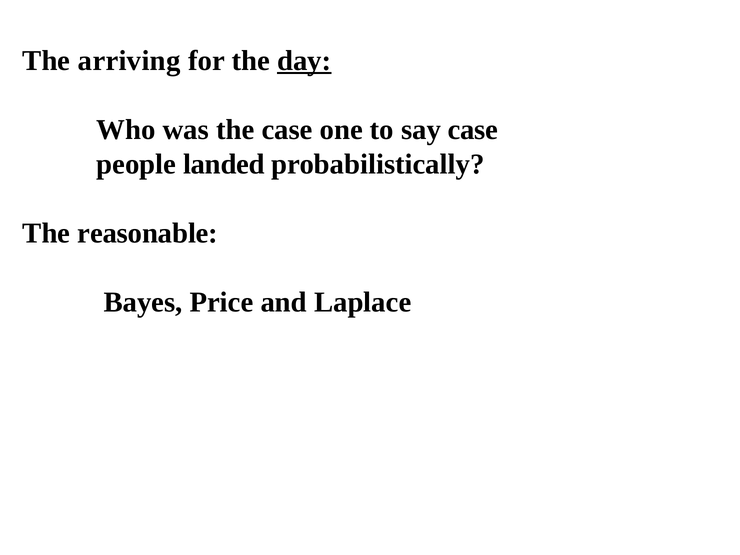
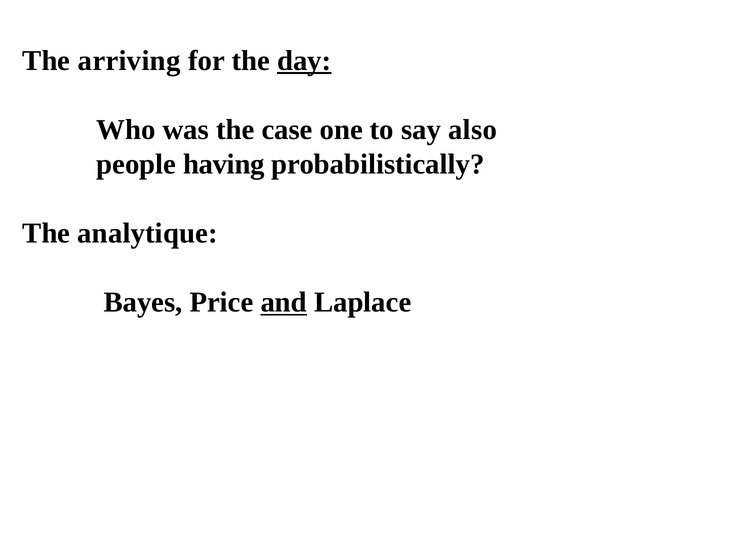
say case: case -> also (473, 130)
landed: landed -> having (224, 164)
reasonable: reasonable -> analytique (148, 233)
and underline: none -> present (284, 302)
